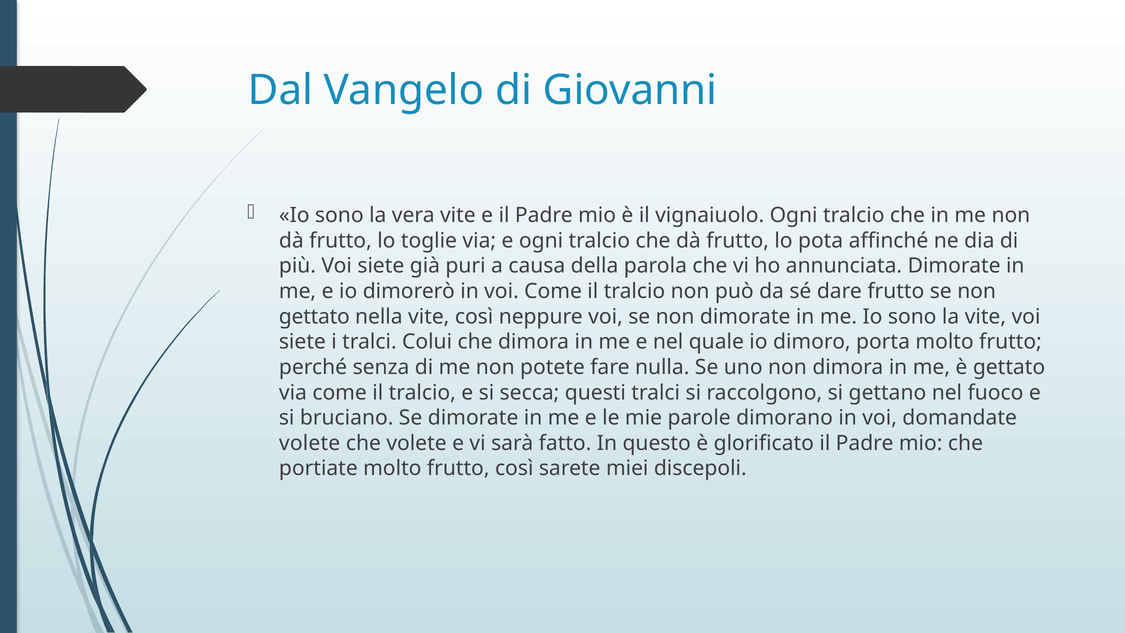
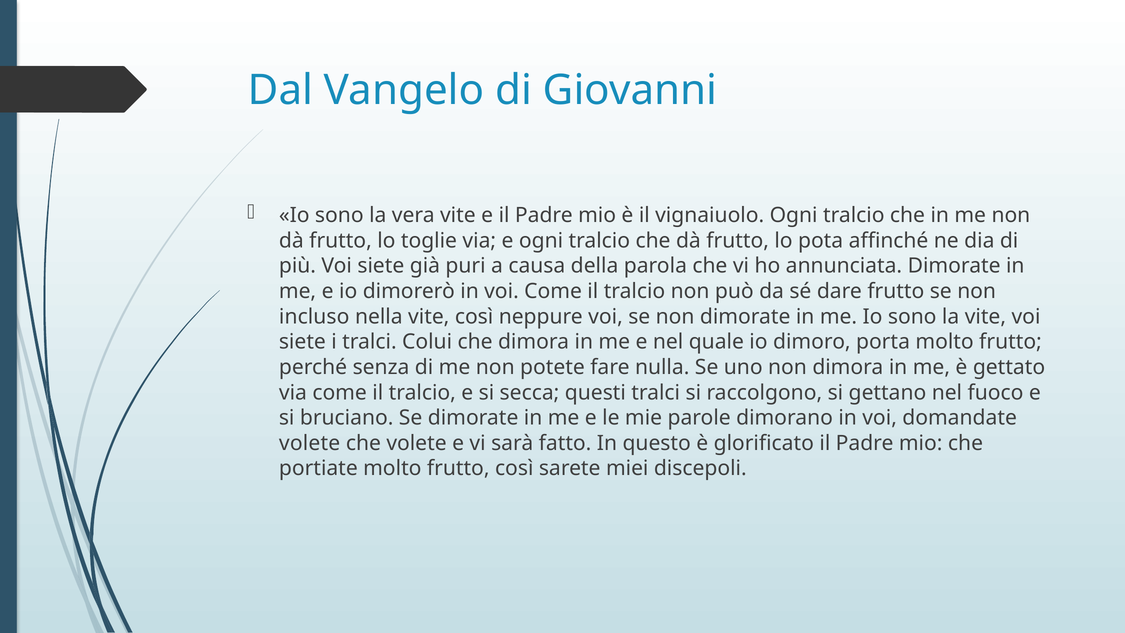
gettato: gettato -> incluso (314, 316)
